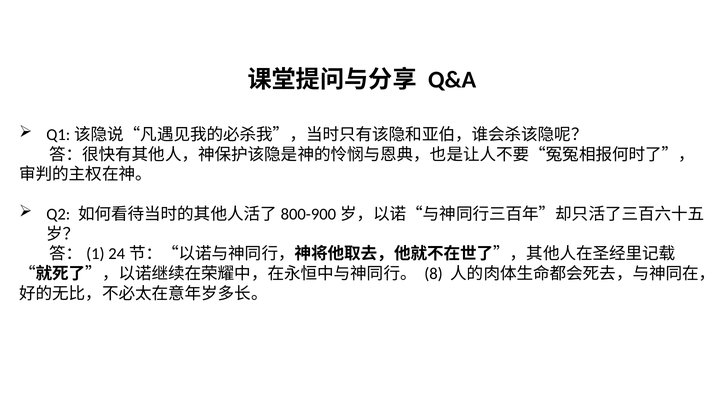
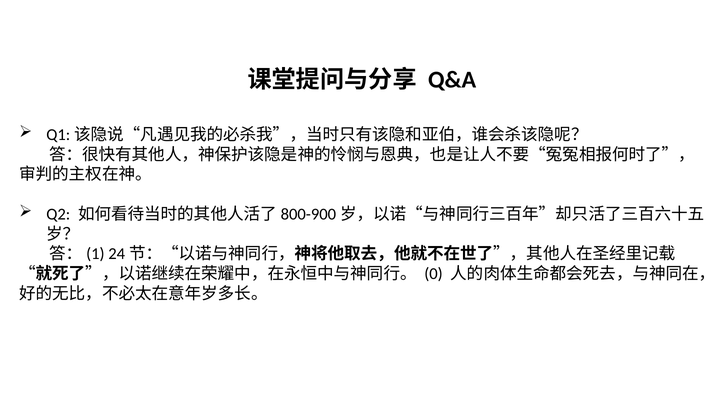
8: 8 -> 0 (433, 274)
